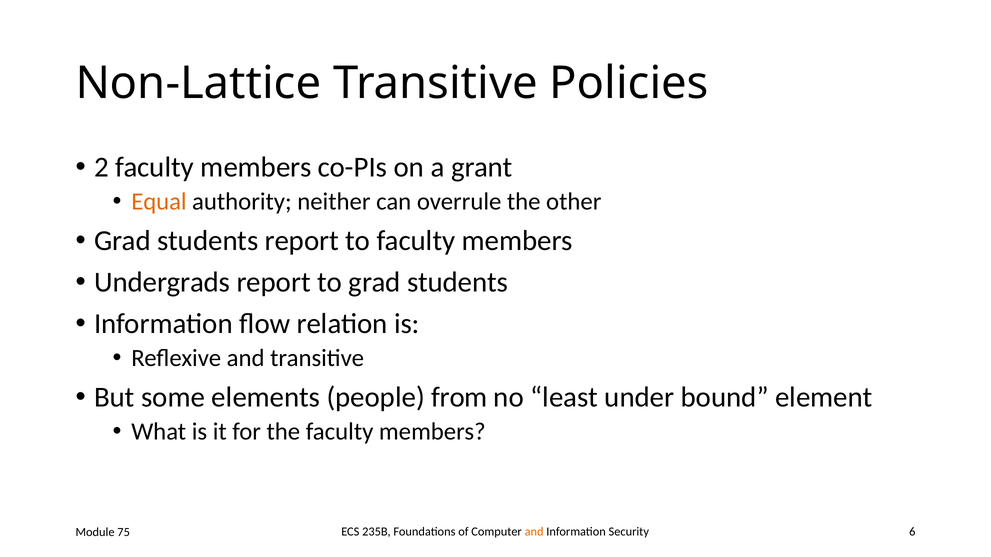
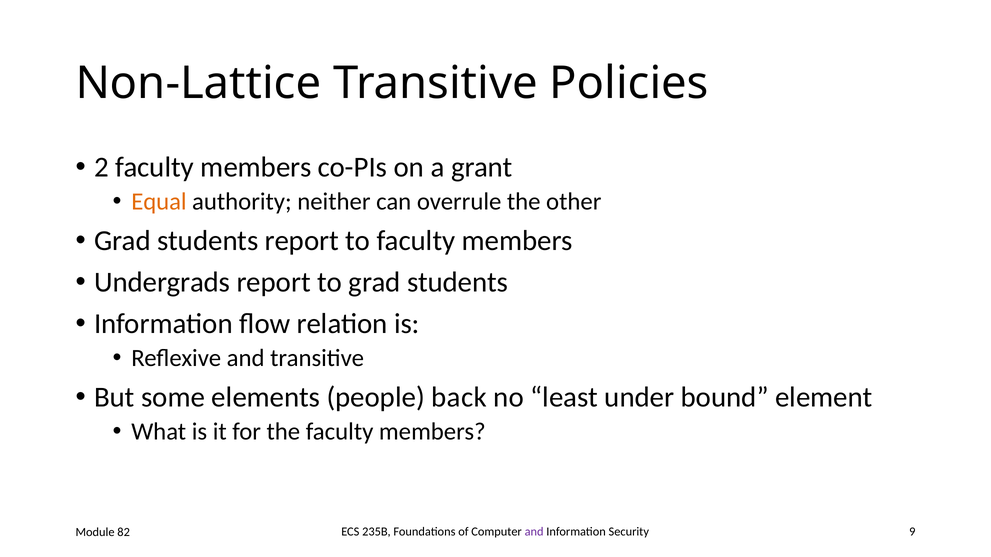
from: from -> back (459, 398)
and colour: orange -> purple (534, 532)
6: 6 -> 9 (912, 532)
75: 75 -> 82 (124, 532)
